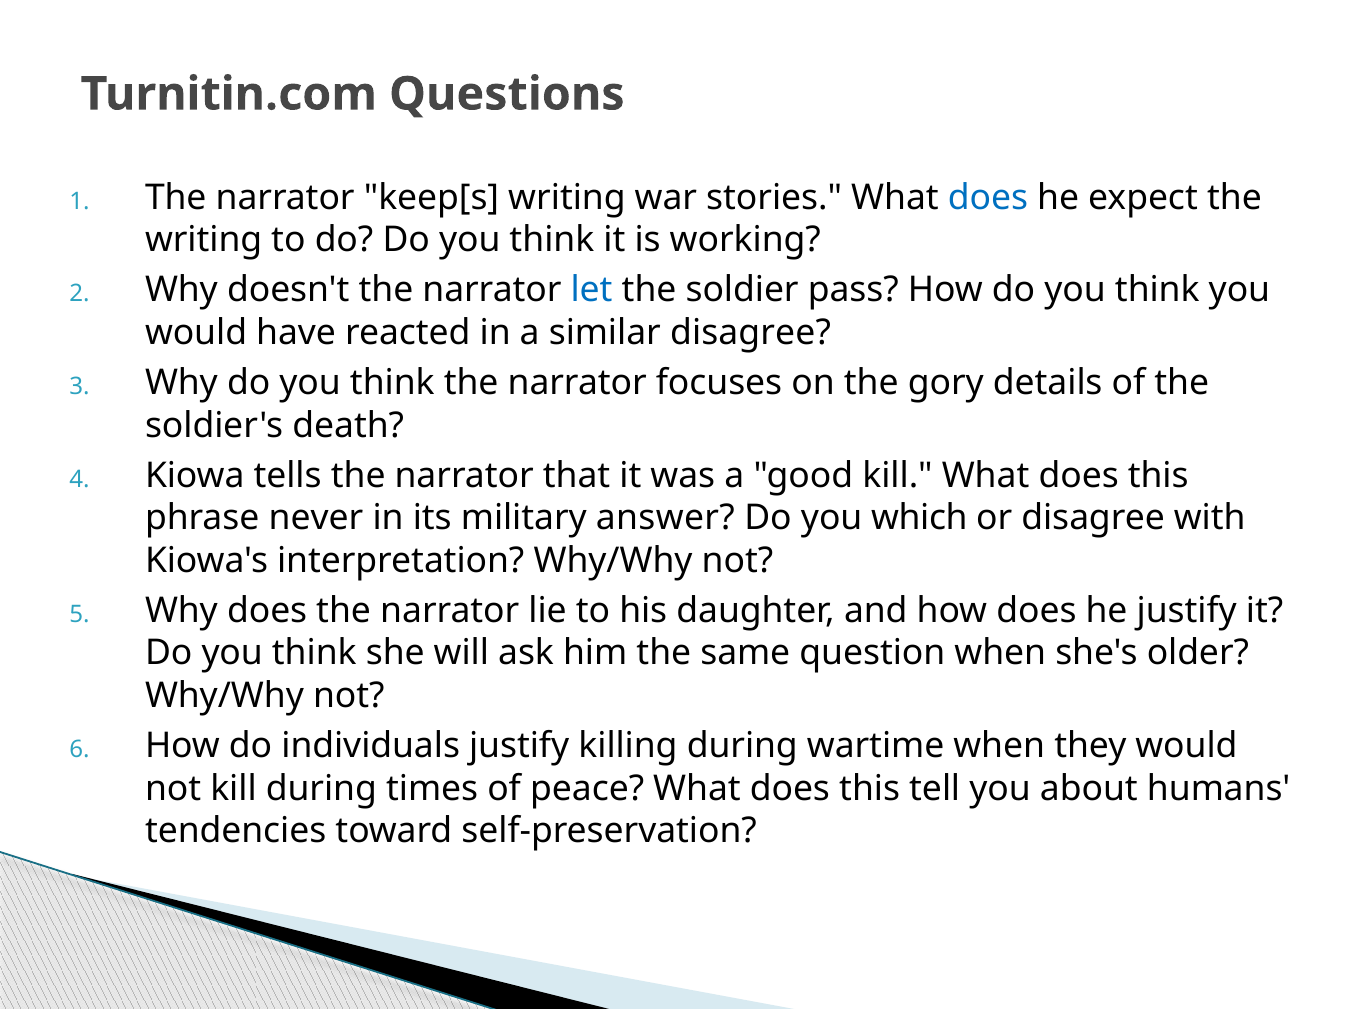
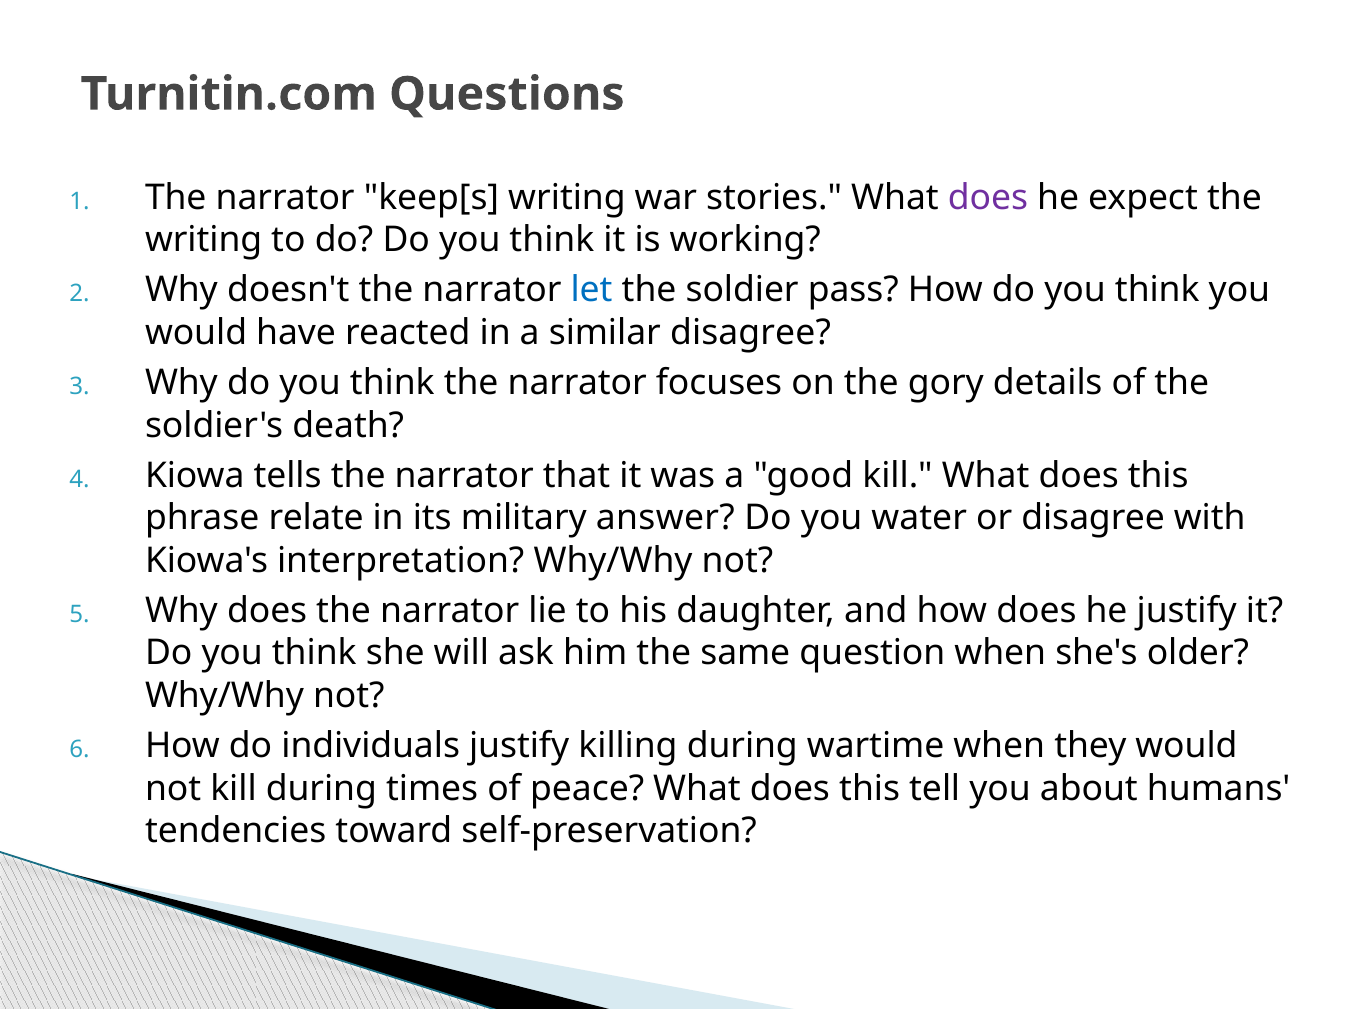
does colour: blue -> purple (988, 198)
never: never -> relate (316, 518)
which: which -> water (919, 518)
